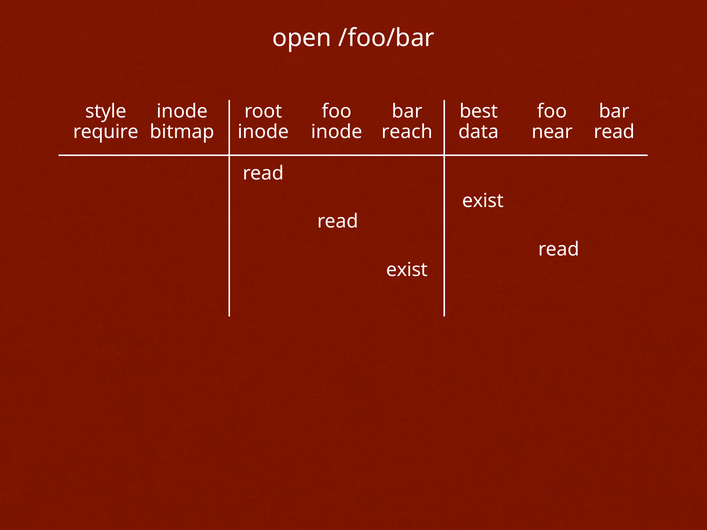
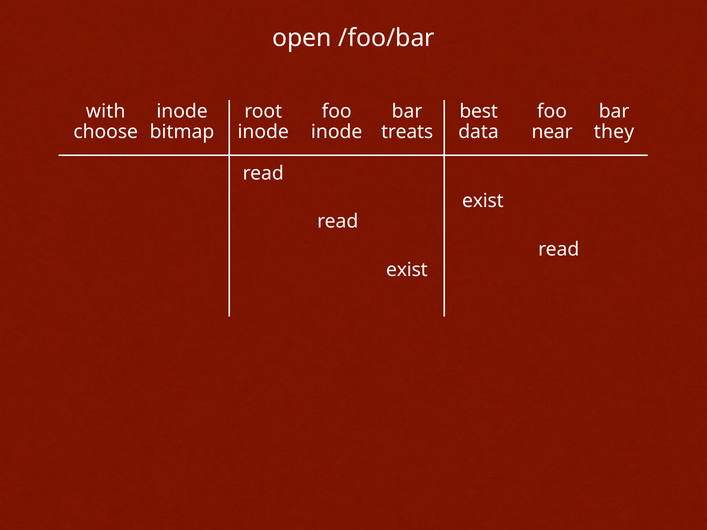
style: style -> with (106, 111)
require: require -> choose (106, 132)
reach: reach -> treats (407, 132)
read: read -> they (614, 132)
